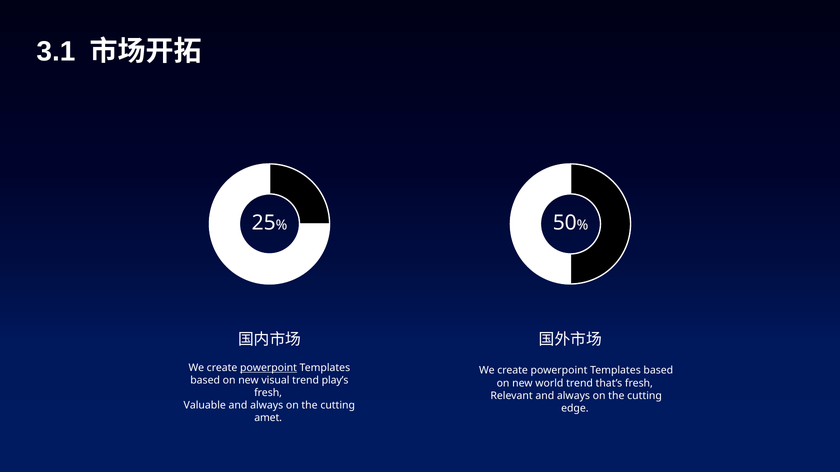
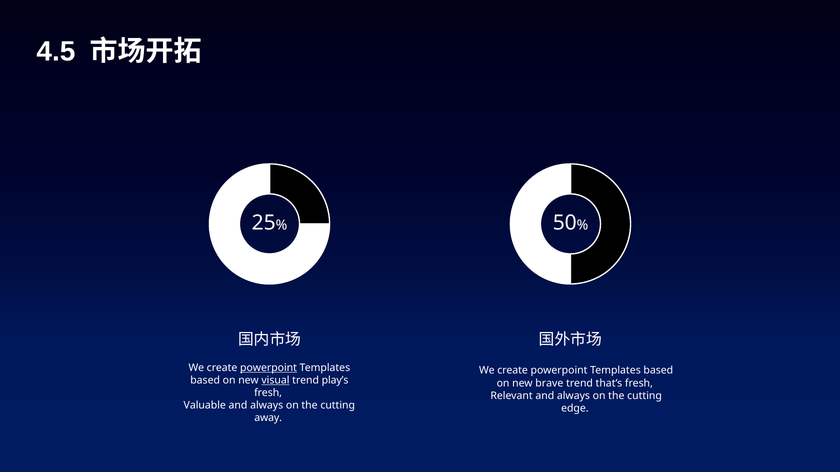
3.1: 3.1 -> 4.5 (56, 52)
visual underline: none -> present (275, 381)
world: world -> brave (549, 383)
amet: amet -> away (268, 418)
